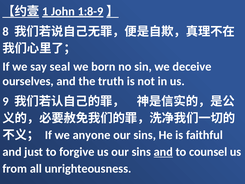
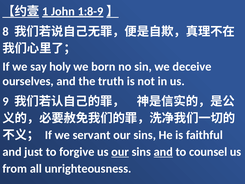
seal: seal -> holy (60, 67)
anyone: anyone -> servant (92, 135)
our underline: none -> present (120, 152)
